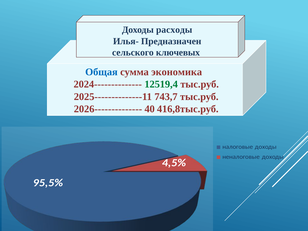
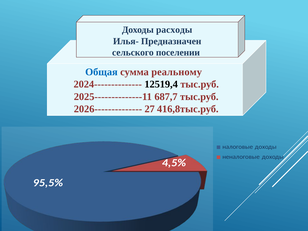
ключевых: ключевых -> поселении (178, 52)
экономика: экономика -> реальному (177, 72)
12519,4 colour: green -> black (161, 84)
743,7: 743,7 -> 687,7 (166, 97)
40: 40 -> 27 (150, 109)
